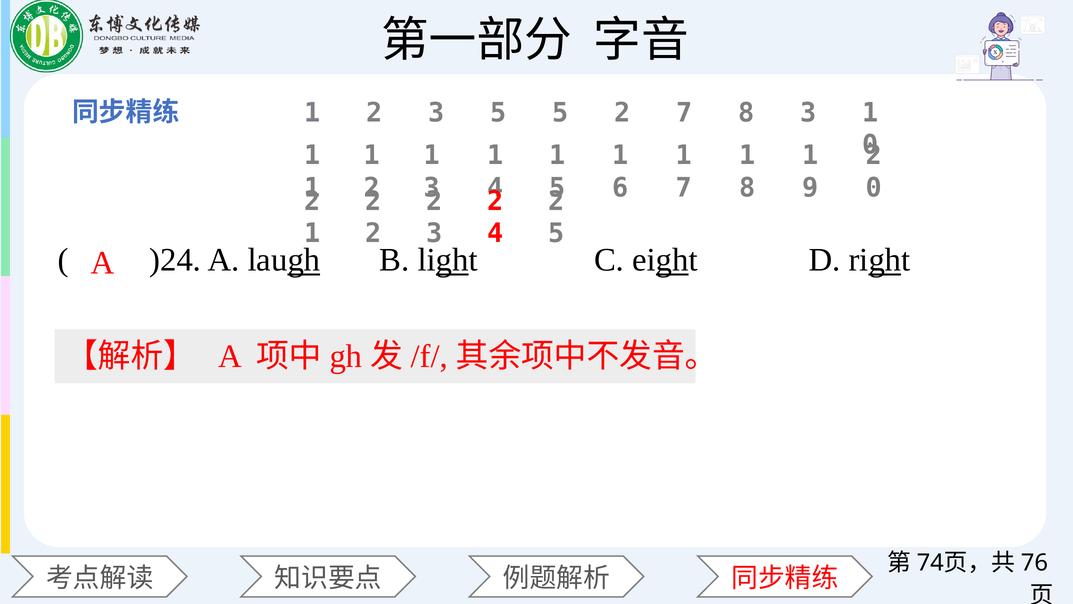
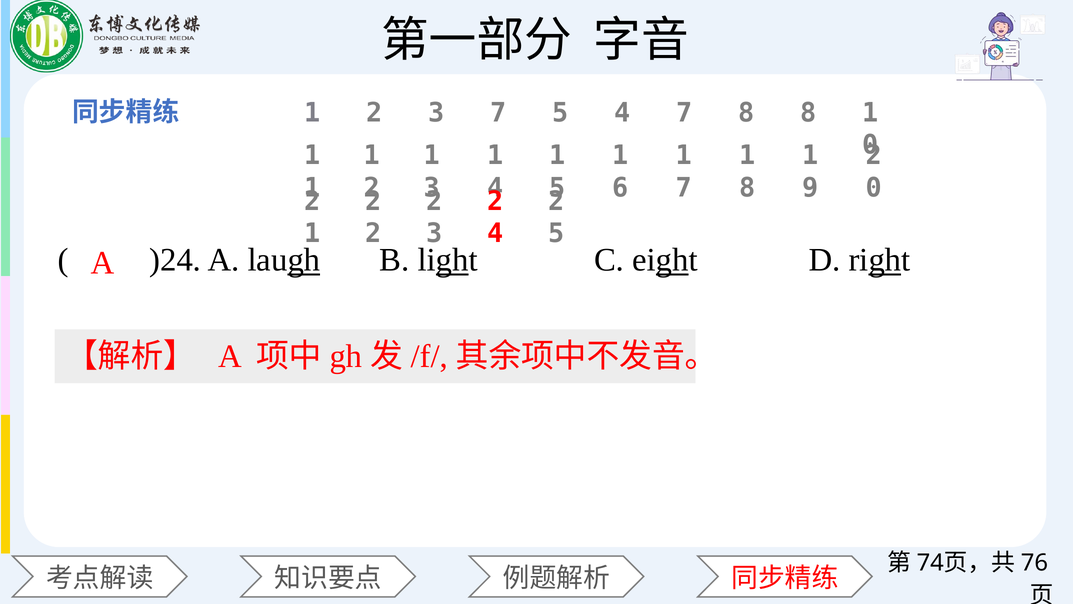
3 5: 5 -> 7 (498, 113)
2: 2 -> 4 (622, 113)
8 3: 3 -> 8 (808, 113)
